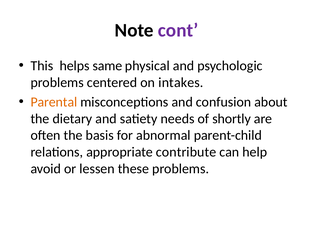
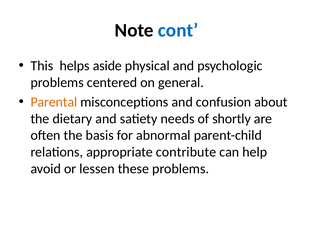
cont colour: purple -> blue (178, 30)
same: same -> aside (107, 66)
intakes: intakes -> general (181, 82)
